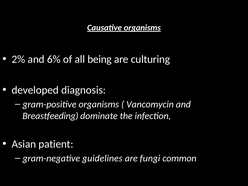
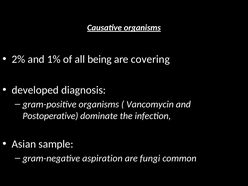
6%: 6% -> 1% (54, 59)
culturing: culturing -> covering (150, 59)
Breastfeeding: Breastfeeding -> Postoperative (50, 116)
patient: patient -> sample (56, 144)
guidelines: guidelines -> aspiration (102, 158)
